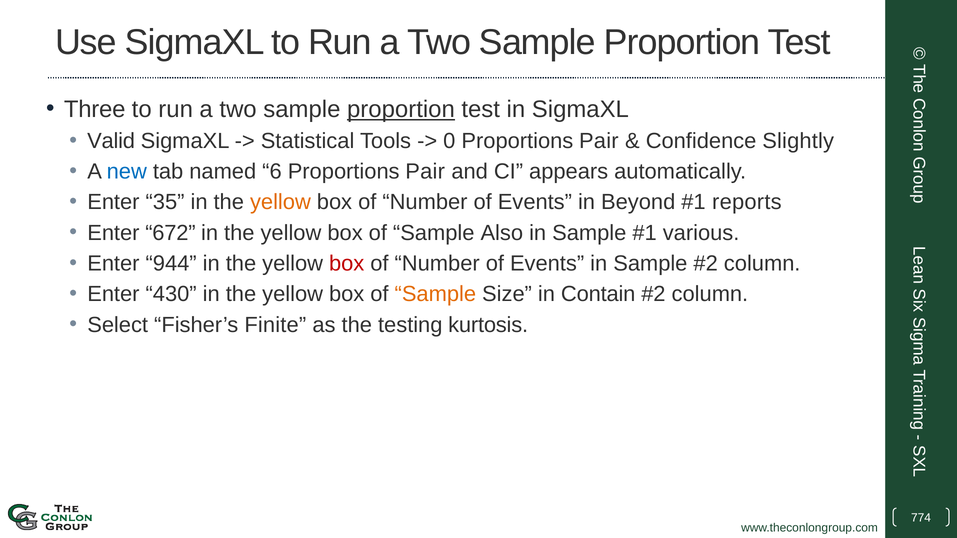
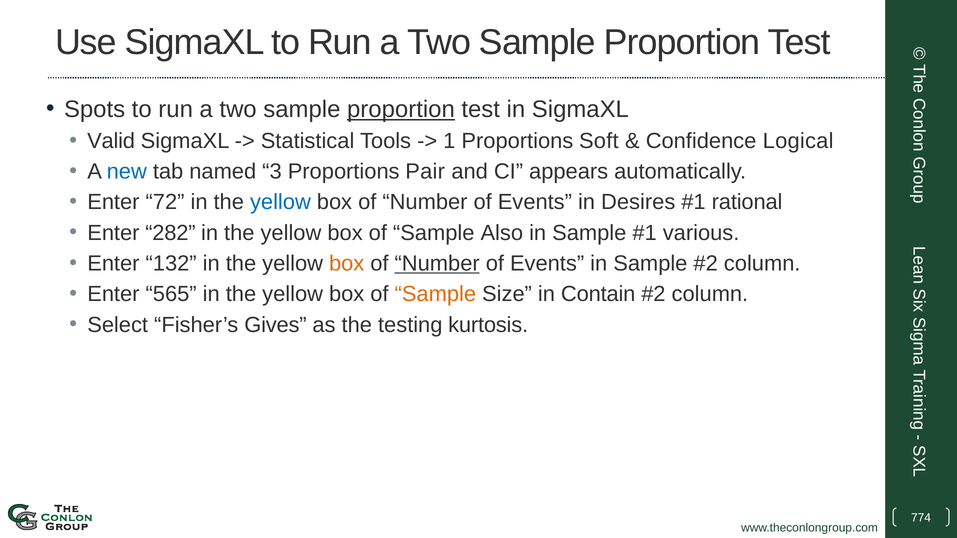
Three: Three -> Spots (95, 109)
0: 0 -> 1 (449, 141)
Pair: Pair -> Soft (599, 141)
Slightly: Slightly -> Logical (798, 141)
6: 6 -> 3 (272, 172)
35: 35 -> 72 (165, 202)
yellow colour: orange -> blue (280, 202)
Beyond: Beyond -> Desires (638, 202)
reports: reports -> rational (747, 202)
672: 672 -> 282 (170, 233)
944: 944 -> 132 (171, 264)
box colour: red -> orange (347, 264)
Number underline: none -> present (437, 264)
430: 430 -> 565 (171, 294)
Finite: Finite -> Gives (275, 325)
